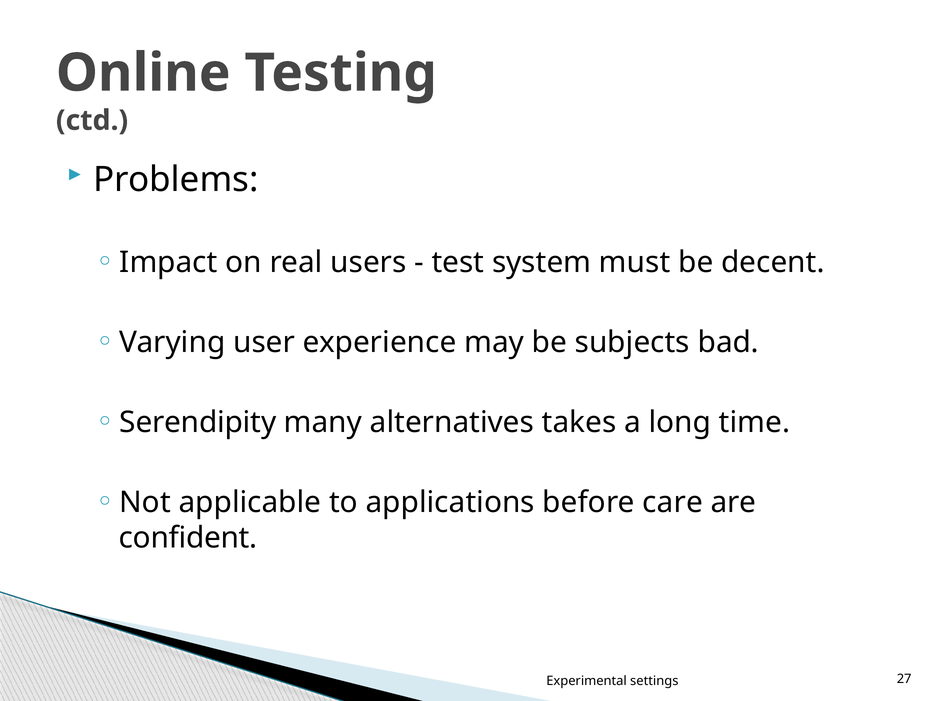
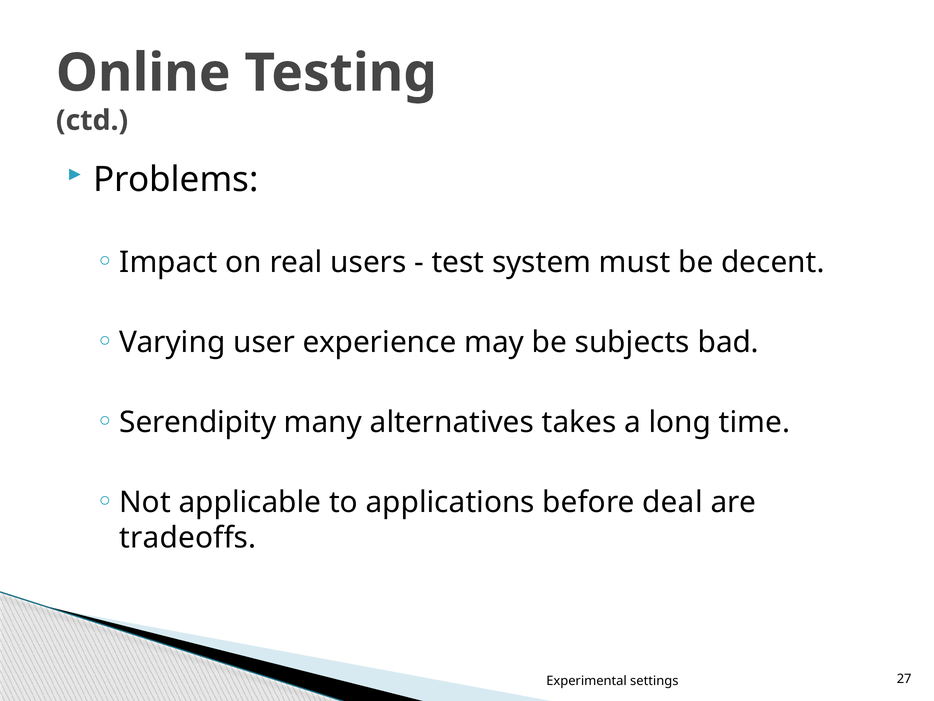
care: care -> deal (672, 502)
confident: confident -> tradeoffs (188, 538)
